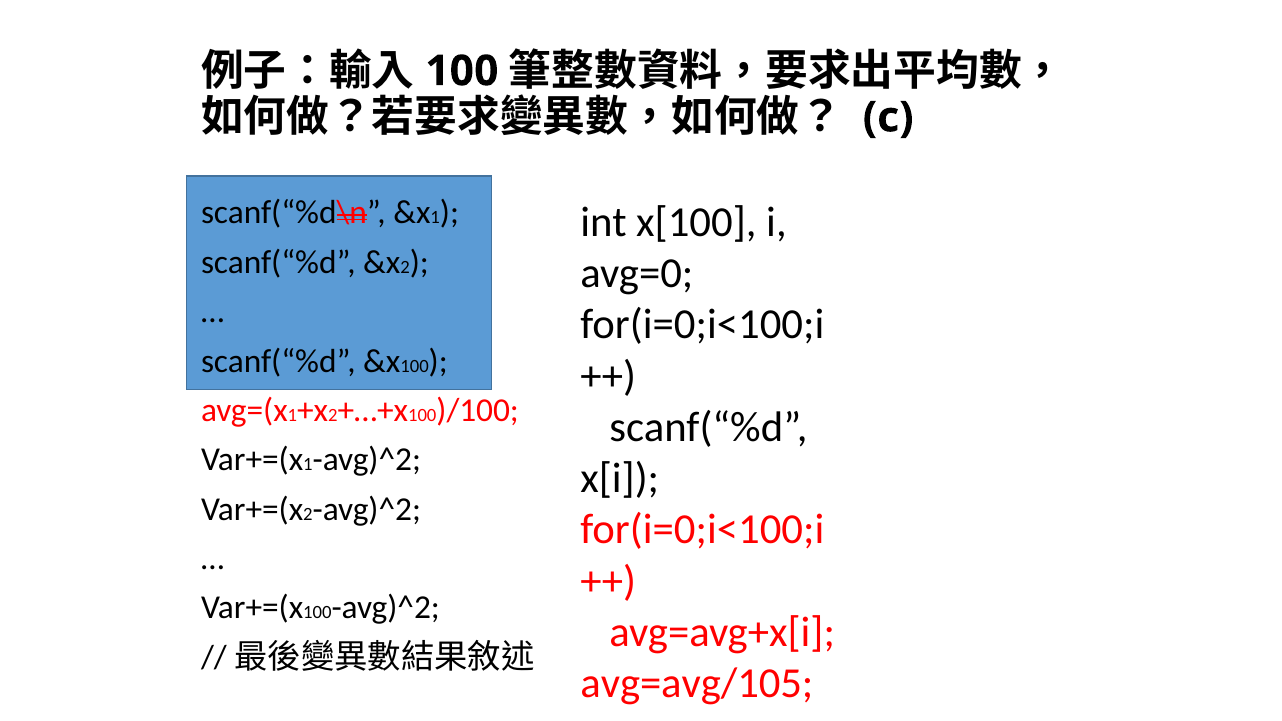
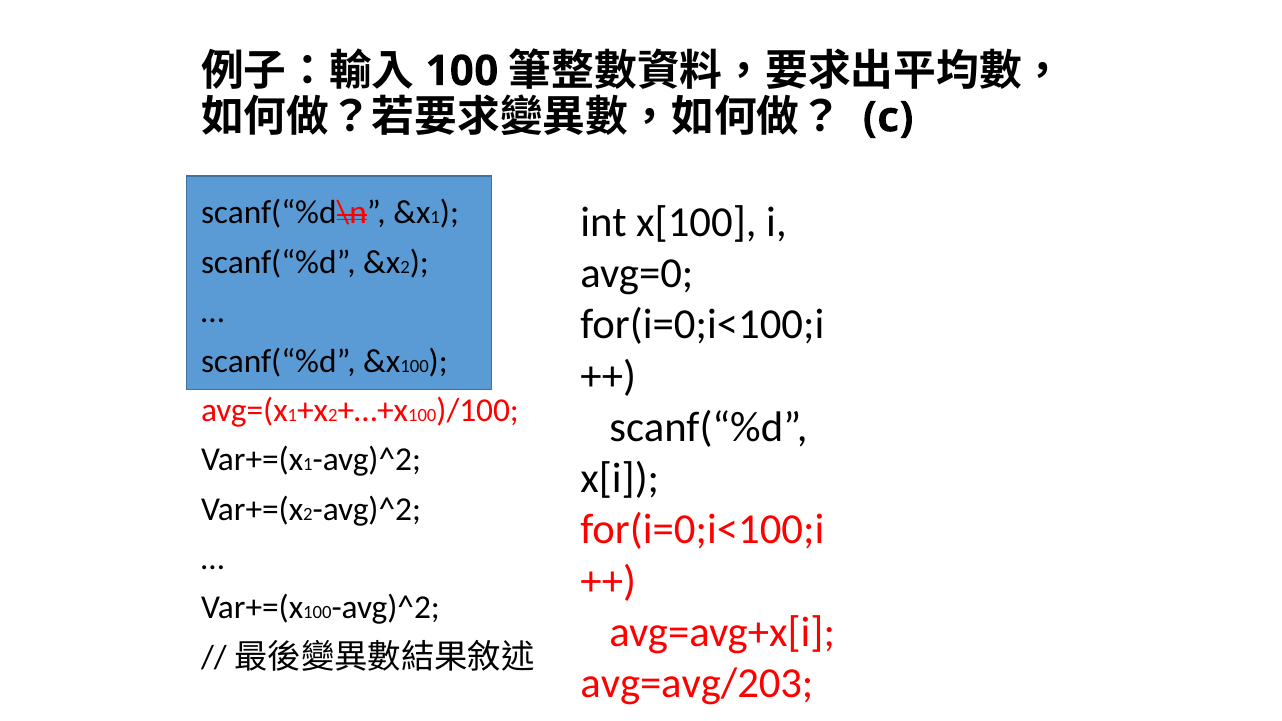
avg=avg/105: avg=avg/105 -> avg=avg/203 (697, 684)
